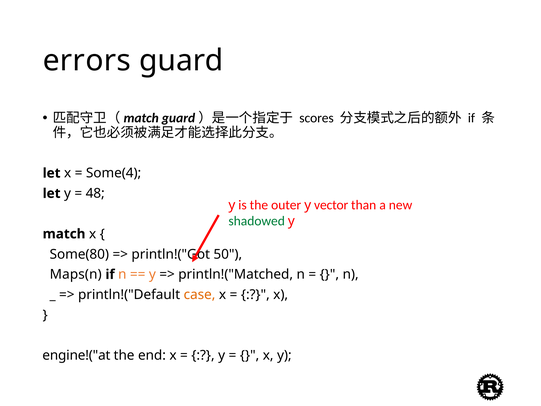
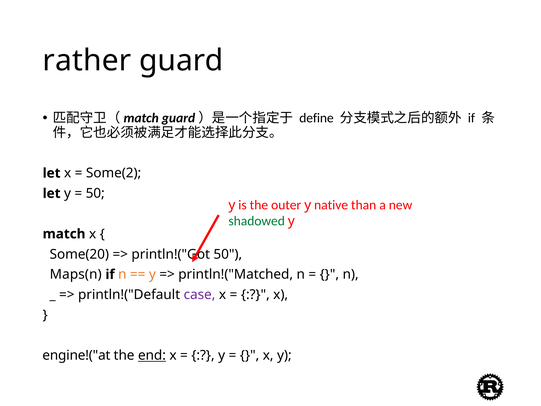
errors: errors -> rather (87, 61)
scores: scores -> define (317, 118)
Some(4: Some(4 -> Some(2 (114, 173)
48: 48 -> 50 (95, 193)
vector: vector -> native (331, 205)
Some(80: Some(80 -> Some(20 (79, 254)
case colour: orange -> purple (200, 295)
end underline: none -> present (152, 355)
